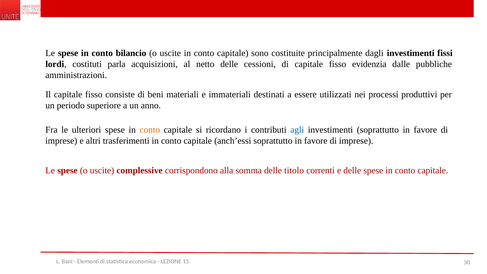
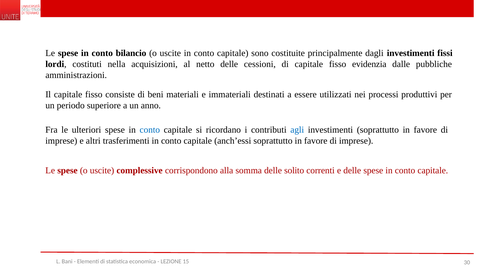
parla: parla -> nella (117, 64)
conto colour: orange -> blue (150, 130)
titolo: titolo -> solito (294, 170)
